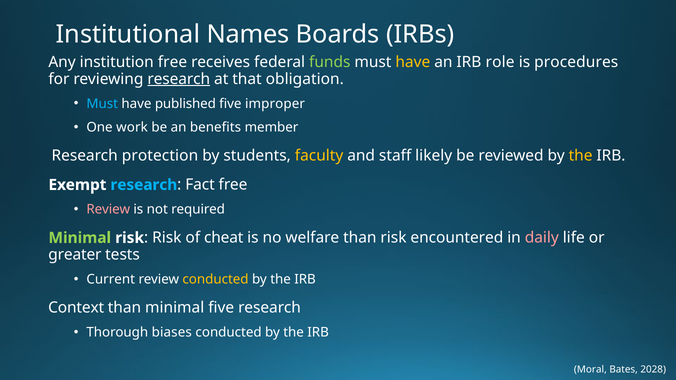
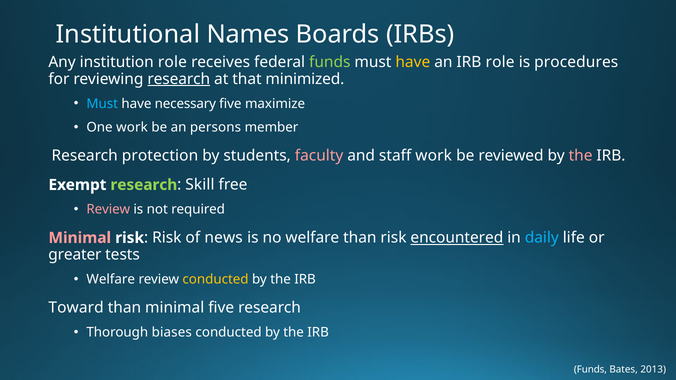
institution free: free -> role (172, 62)
obligation: obligation -> minimized (305, 79)
published: published -> necessary (185, 104)
improper: improper -> maximize (275, 104)
benefits: benefits -> persons (215, 127)
faculty colour: yellow -> pink (319, 156)
staff likely: likely -> work (434, 156)
the colour: yellow -> pink (581, 156)
research colour: light blue -> light green (144, 185)
Fact: Fact -> Skill (200, 185)
Minimal colour: light green -> pink (80, 238)
cheat: cheat -> news (224, 238)
encountered underline: none -> present (457, 238)
daily colour: pink -> light blue (542, 238)
Current: Current -> Welfare (111, 279)
Context: Context -> Toward (76, 308)
Moral: Moral -> Funds (590, 370)
2028: 2028 -> 2013 (653, 370)
